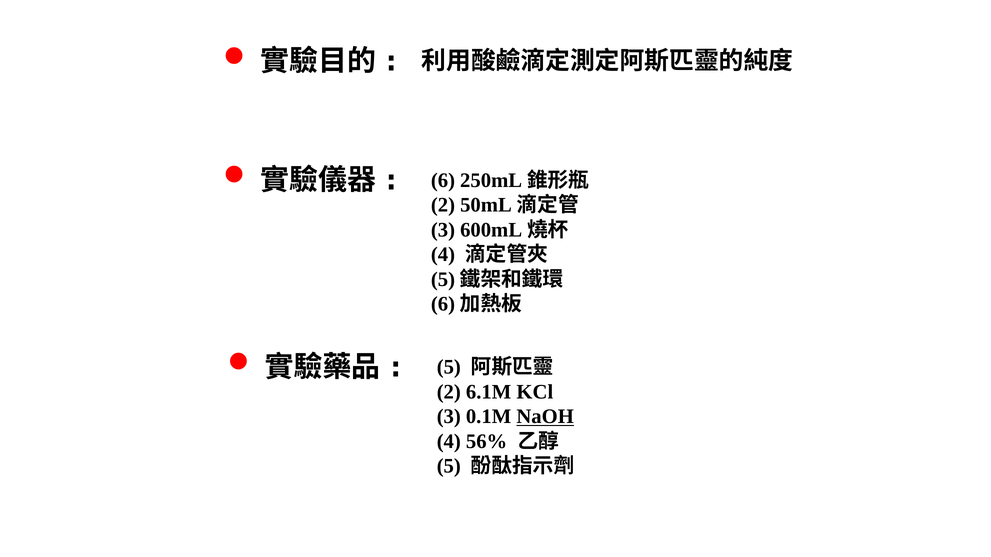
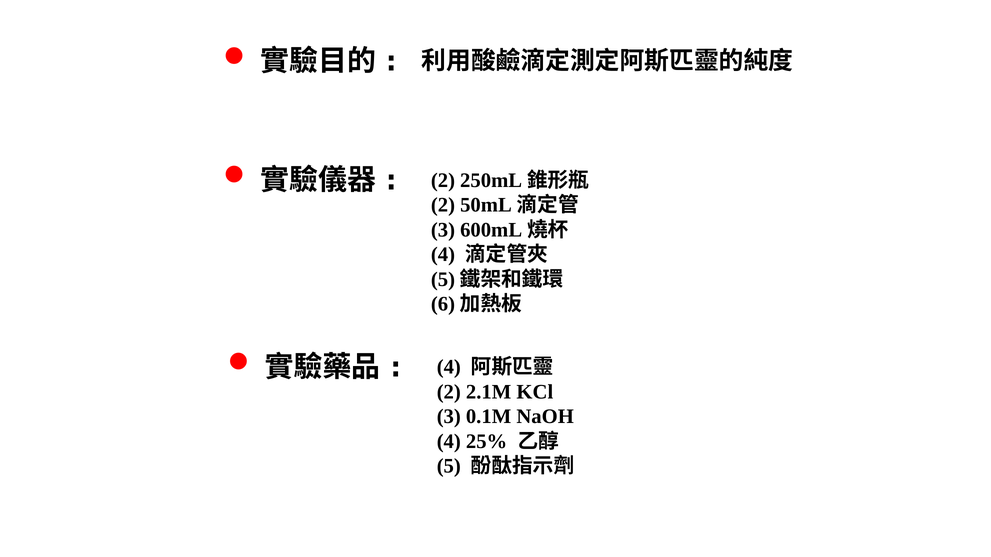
6: 6 -> 2 (443, 180)
5: 5 -> 4 (449, 367)
6.1M: 6.1M -> 2.1M (489, 392)
NaOH underline: present -> none (545, 417)
56%: 56% -> 25% (487, 442)
